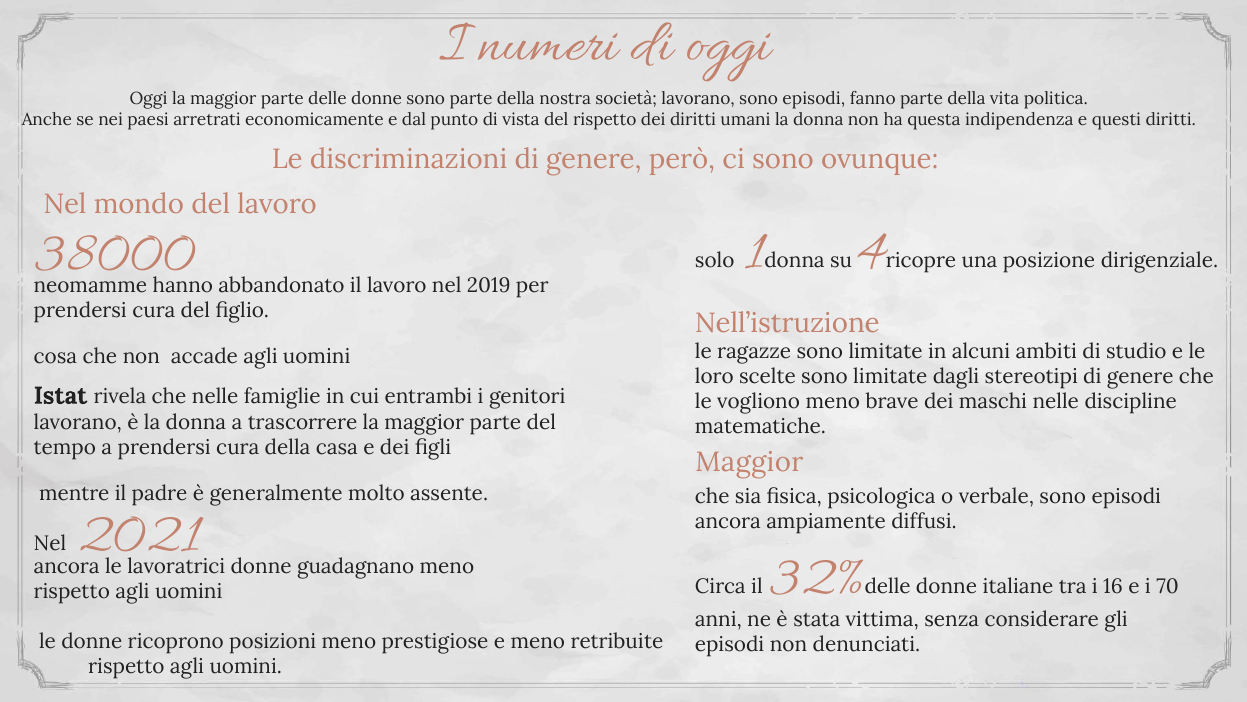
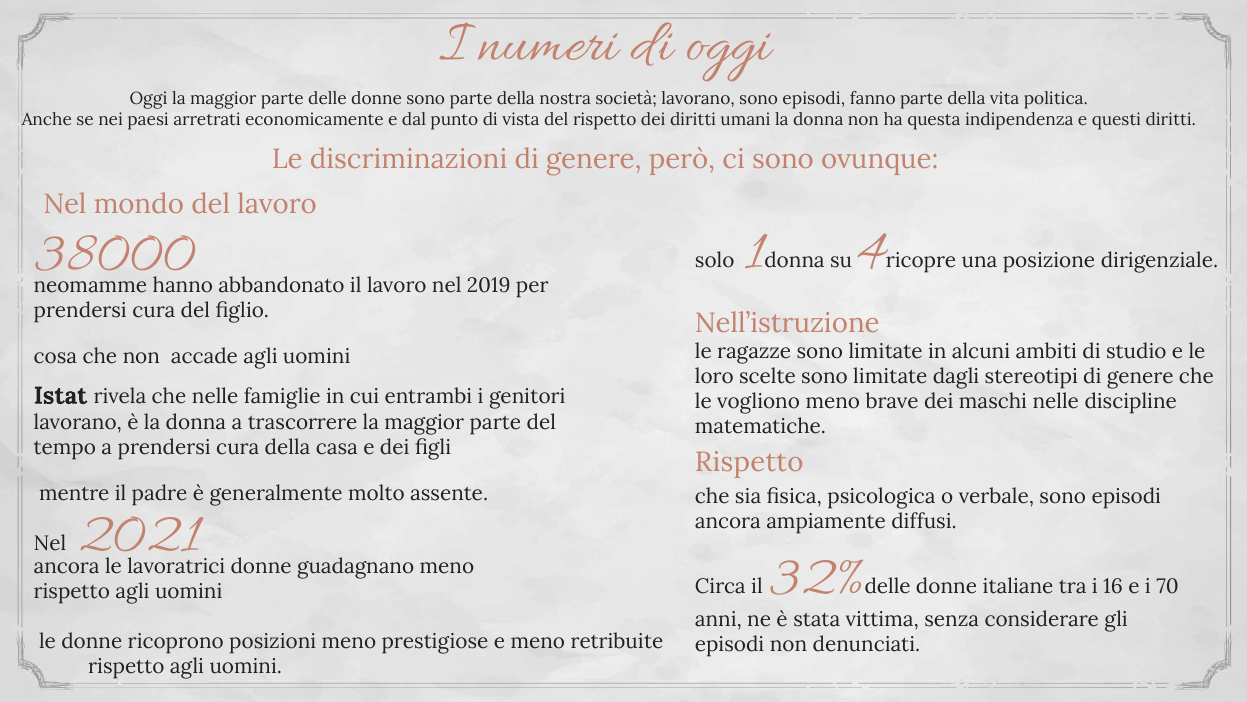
Maggior: Maggior -> Rispetto (749, 462)
